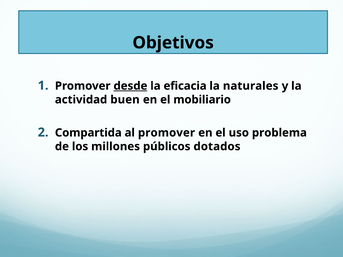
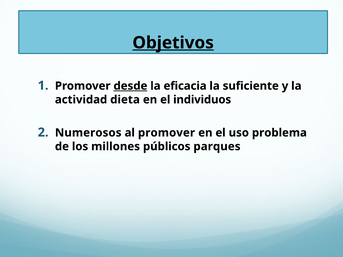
Objetivos underline: none -> present (173, 43)
naturales: naturales -> suficiente (251, 86)
buen: buen -> dieta (125, 100)
mobiliario: mobiliario -> individuos (202, 100)
Compartida: Compartida -> Numerosos (88, 133)
dotados: dotados -> parques (217, 147)
